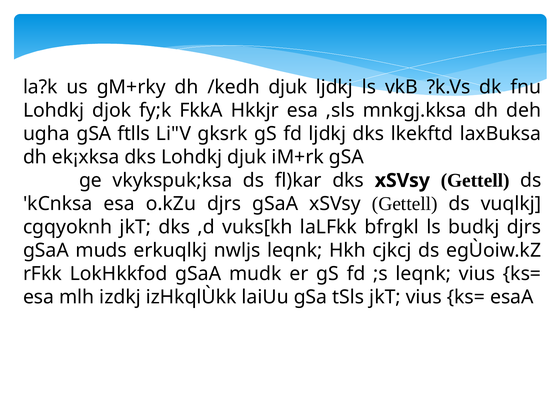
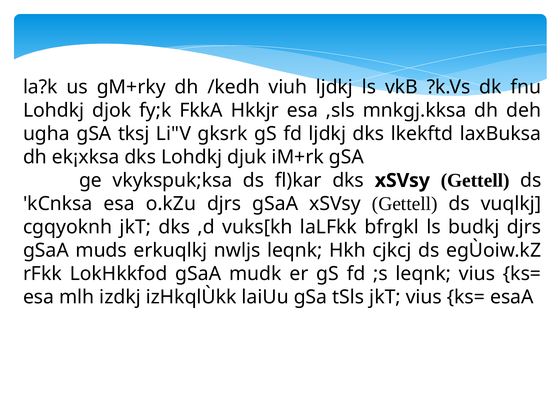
/kedh djuk: djuk -> viuh (288, 87)
ftlls: ftlls -> tksj (134, 134)
